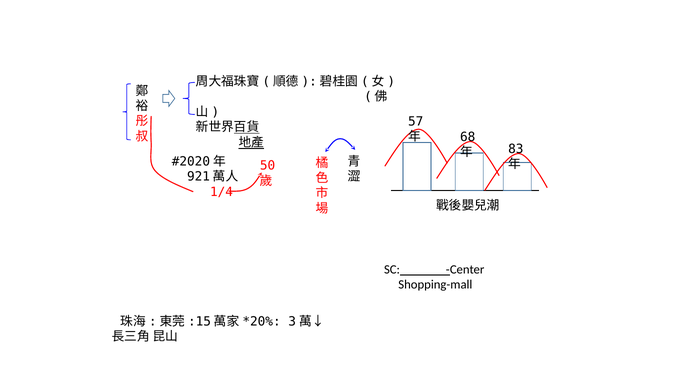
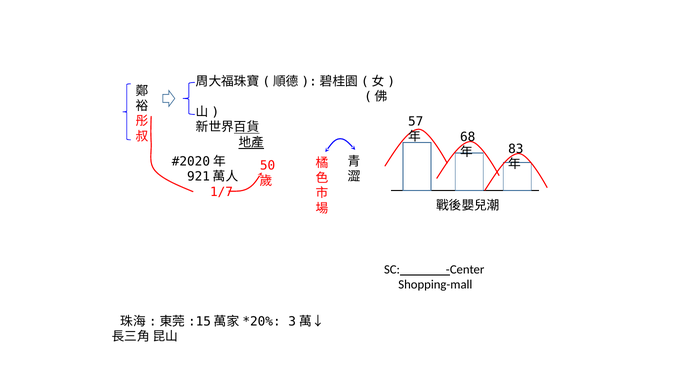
1/4: 1/4 -> 1/7 (221, 192)
